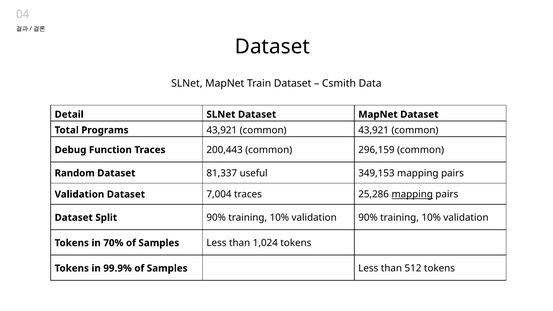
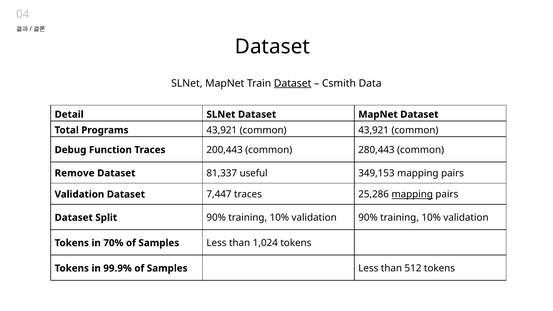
Dataset underline: none -> present (293, 83)
296,159: 296,159 -> 280,443 (376, 150)
Random: Random -> Remove (75, 173)
7,004: 7,004 -> 7,447 (219, 194)
